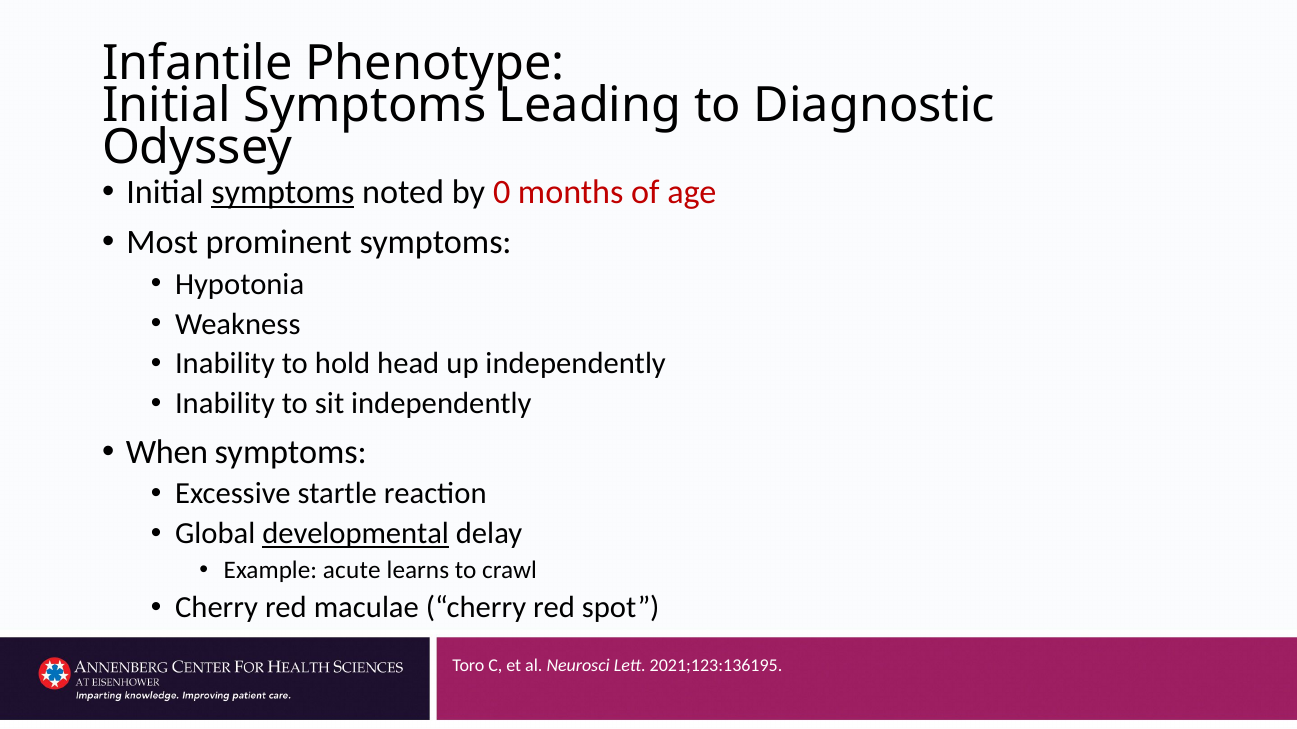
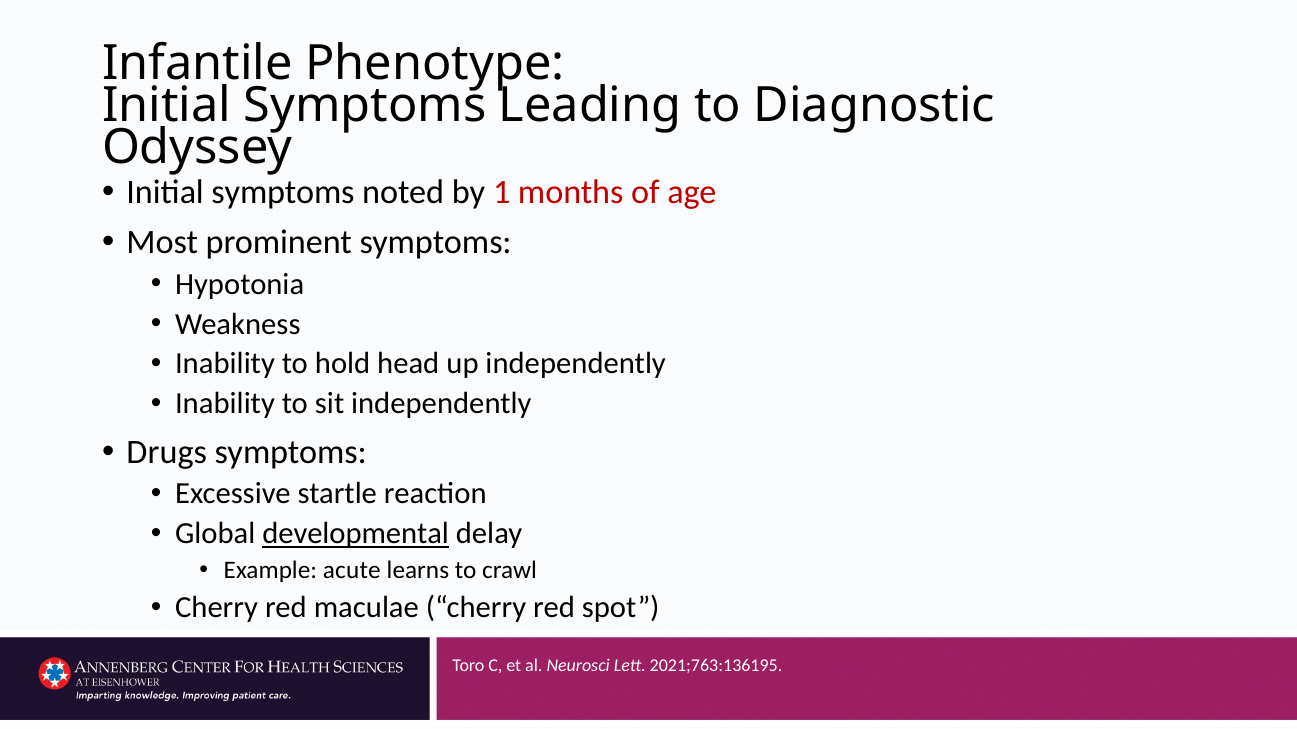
symptoms underline: present -> none (283, 192)
0: 0 -> 1 (502, 192)
When: When -> Drugs (167, 453)
2021;123:136195: 2021;123:136195 -> 2021;763:136195 (716, 666)
